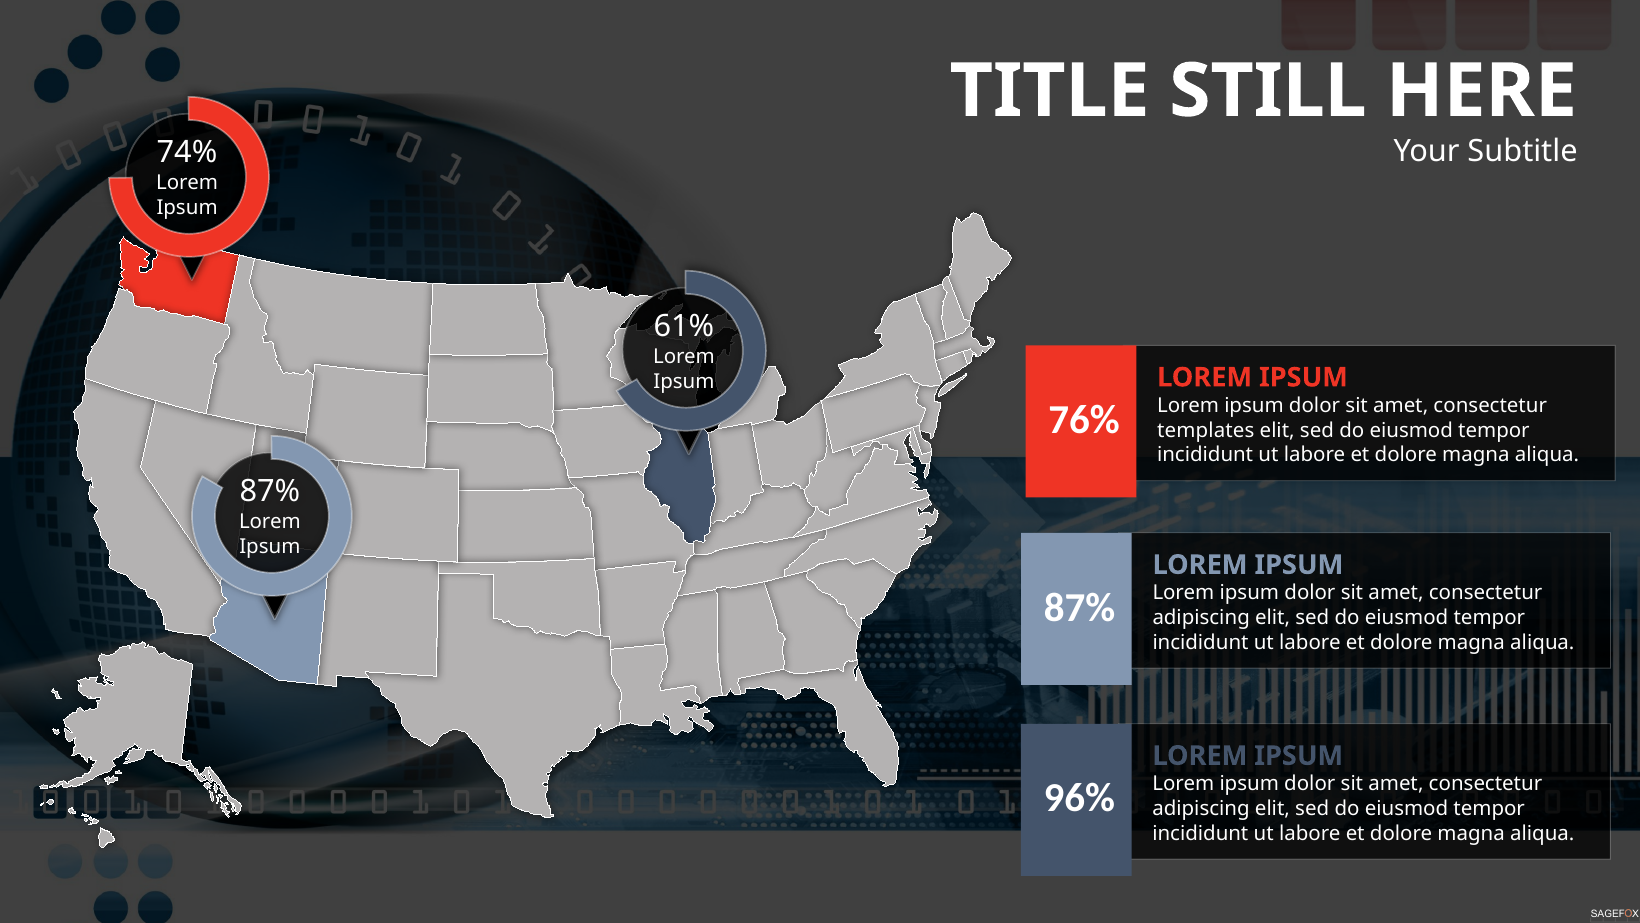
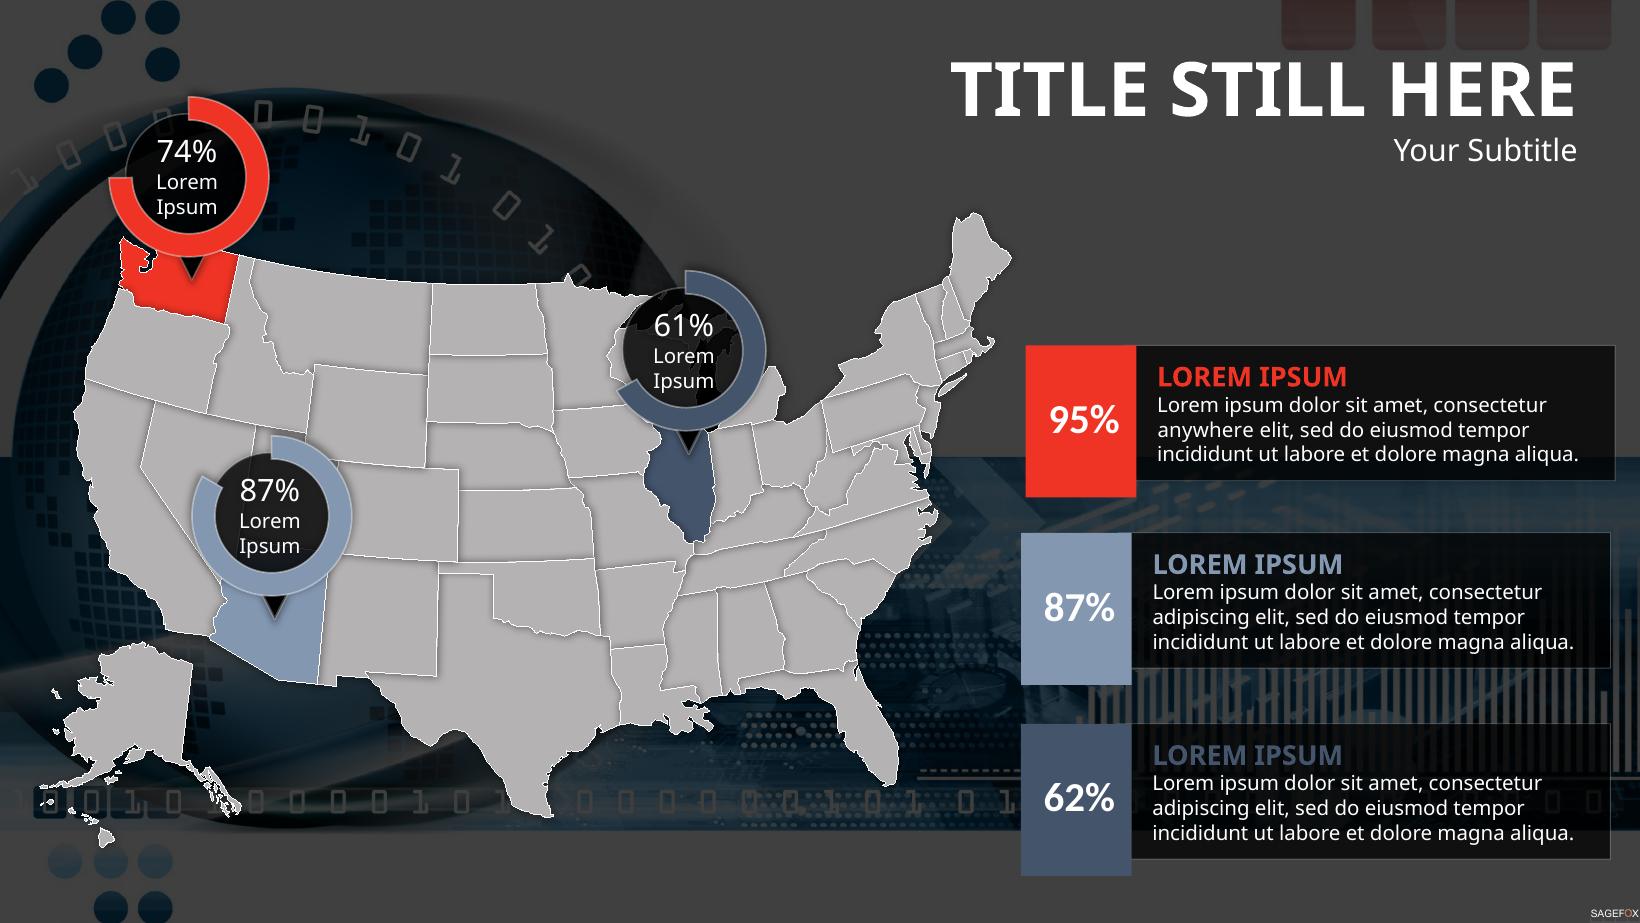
76%: 76% -> 95% (1084, 420)
templates: templates -> anywhere (1206, 430)
96%: 96% -> 62% (1079, 798)
